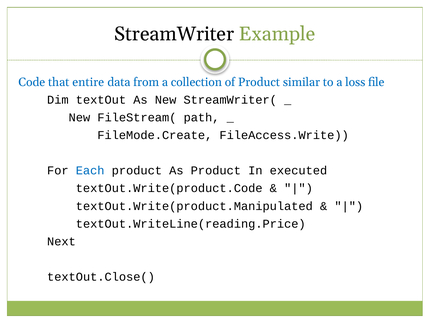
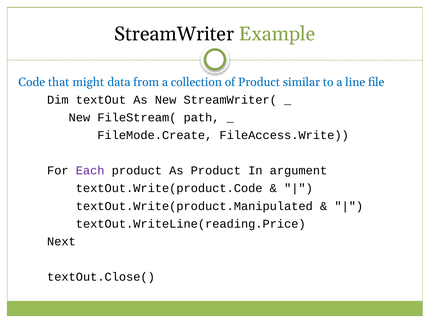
entire: entire -> might (88, 82)
loss: loss -> line (355, 82)
Each colour: blue -> purple (90, 170)
executed: executed -> argument (298, 170)
